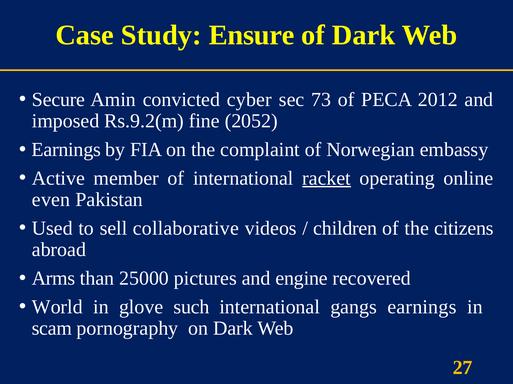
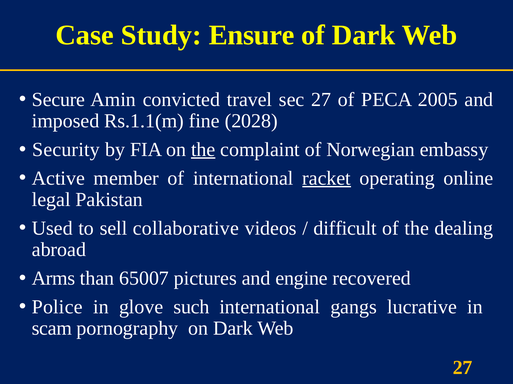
cyber: cyber -> travel (250, 100)
sec 73: 73 -> 27 (321, 100)
2012: 2012 -> 2005 (438, 100)
Rs.9.2(m: Rs.9.2(m -> Rs.1.1(m (144, 121)
2052: 2052 -> 2028 (251, 121)
Earnings: Earnings -> Security (66, 150)
the underline: none -> present (203, 150)
even: even -> legal (51, 200)
children: children -> difficult (345, 229)
citizens: citizens -> dealing (464, 229)
25000: 25000 -> 65007 (144, 279)
World: World -> Police (57, 307)
gangs earnings: earnings -> lucrative (422, 307)
